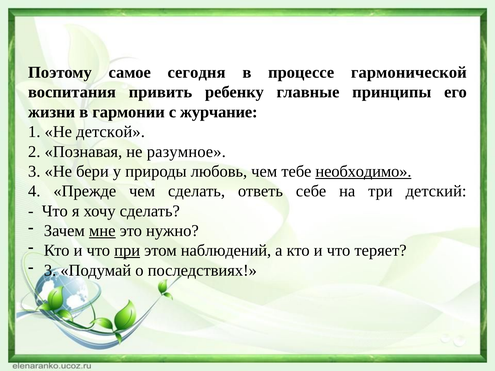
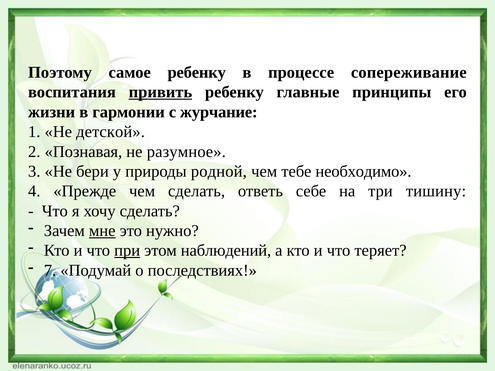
самое сегодня: сегодня -> ребенку (197, 72)
гармонической: гармонической -> сопереживание (409, 72)
привить underline: none -> present (160, 92)
любовь: любовь -> родной (219, 171)
необходимо underline: present -> none (363, 171)
детский: детский -> тишину (436, 191)
3: 3 -> 7 (50, 270)
